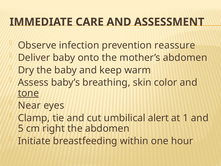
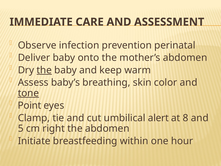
reassure: reassure -> perinatal (175, 45)
the underline: none -> present (44, 70)
Near: Near -> Point (30, 105)
1: 1 -> 8 (186, 118)
